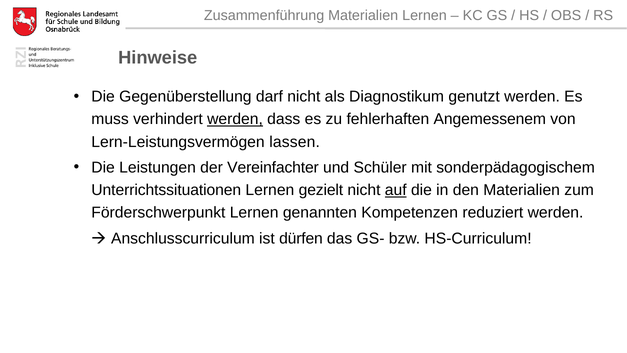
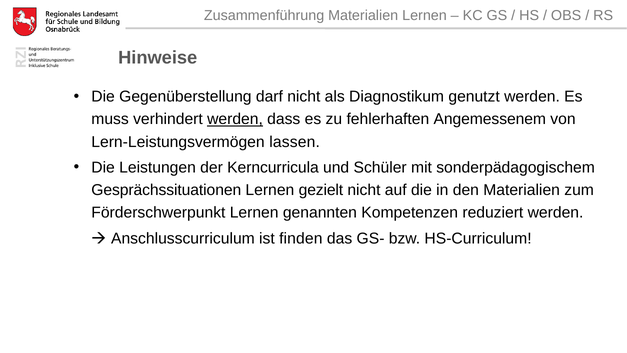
Vereinfachter: Vereinfachter -> Kerncurricula (273, 167)
Unterrichtssituationen: Unterrichtssituationen -> Gesprächssituationen (166, 190)
auf underline: present -> none (396, 190)
dürfen: dürfen -> finden (301, 238)
